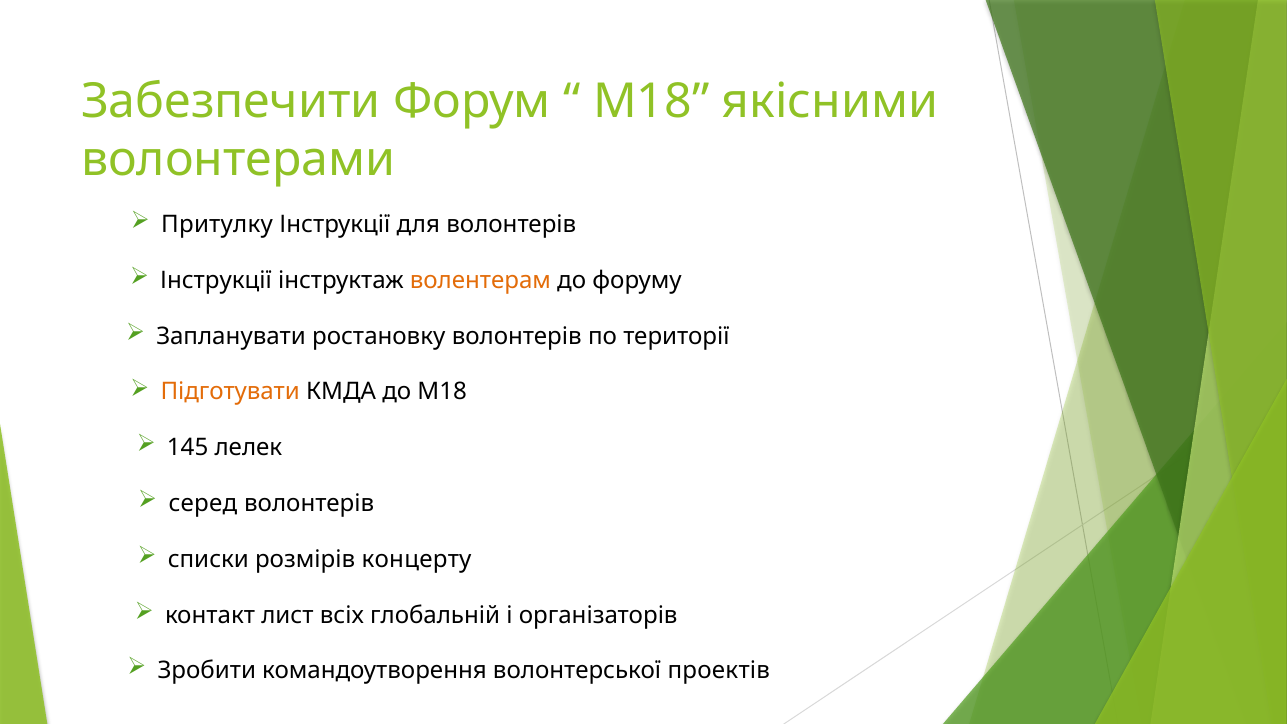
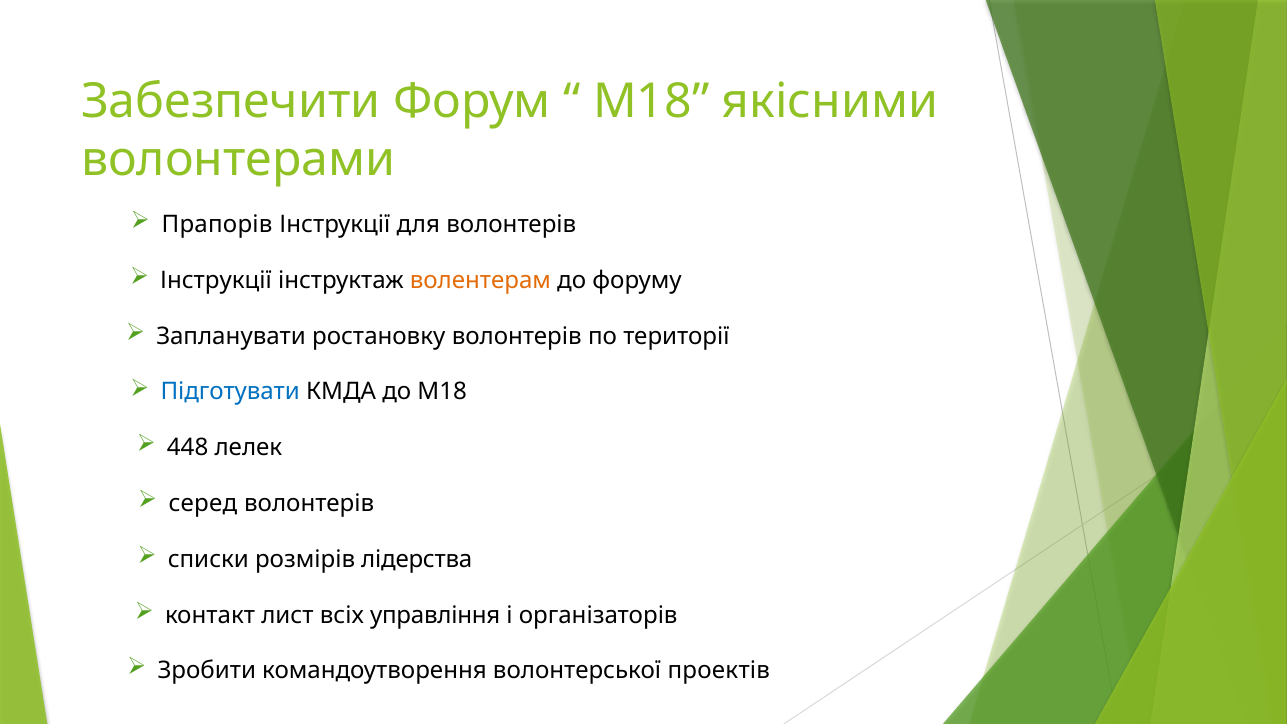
Притулку: Притулку -> Прапорів (217, 225)
Підготувати colour: orange -> blue (230, 392)
145: 145 -> 448 (188, 448)
концерту: концерту -> лідерства (417, 559)
глобальній: глобальній -> управління (435, 615)
